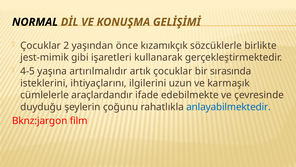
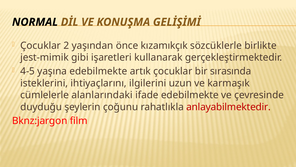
yaşına artırılmalıdır: artırılmalıdır -> edebilmekte (98, 71)
araçlardandır: araçlardandır -> alanlarındaki (102, 95)
anlayabilmektedir colour: blue -> red (229, 107)
